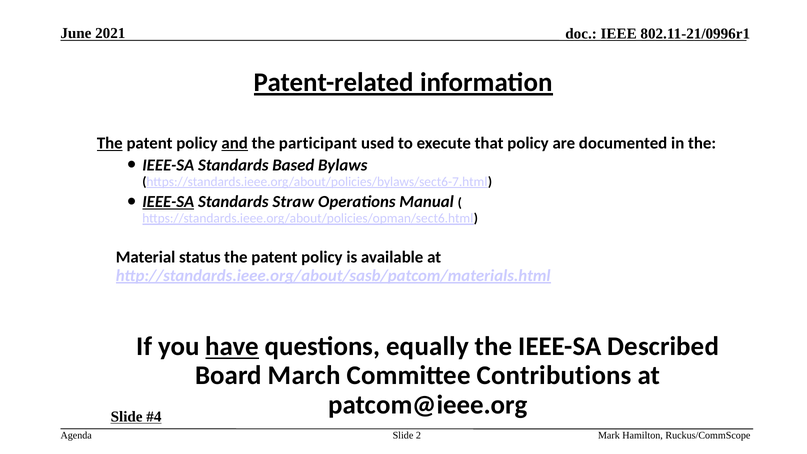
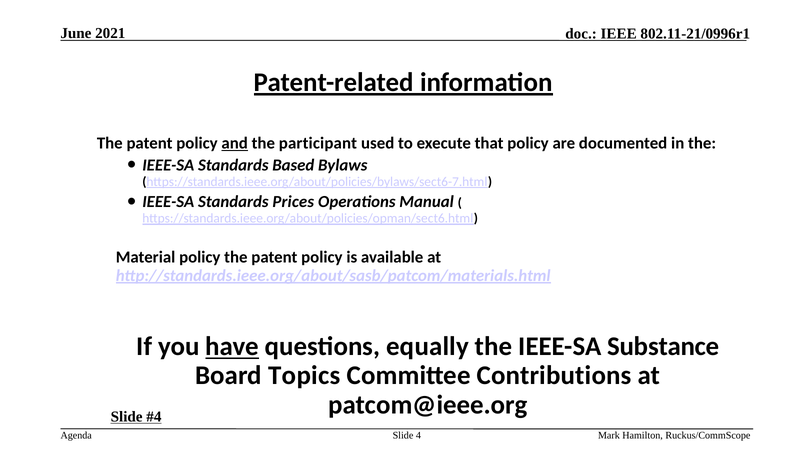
The underline: present -> none (110, 143)
IEEE-SA underline: present -> none (168, 202)
Straw: Straw -> Prices (293, 202)
Material status: status -> policy (200, 257)
Described: Described -> Substance (663, 346)
March: March -> Topics (304, 376)
2: 2 -> 4 (418, 435)
